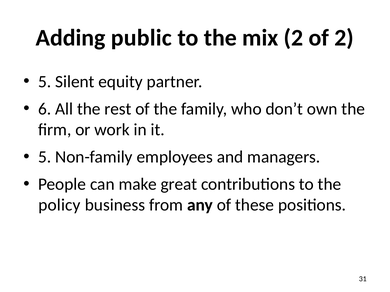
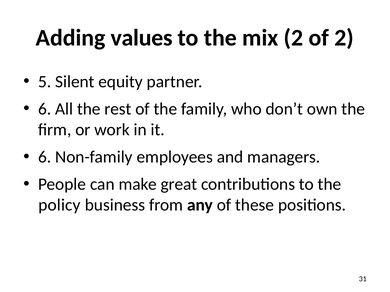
public: public -> values (142, 38)
5: 5 -> 6 (45, 157)
